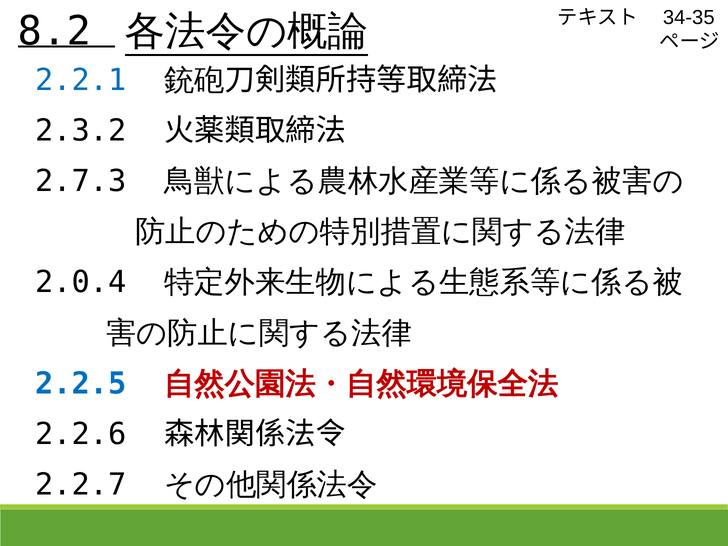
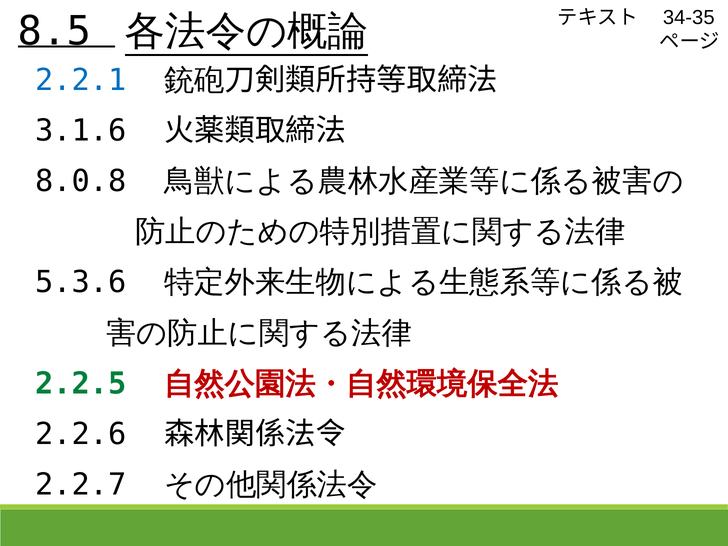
8.2: 8.2 -> 8.5 (54, 31)
2.3.2: 2.3.2 -> 3.1.6 (81, 131)
2.7.3: 2.7.3 -> 8.0.8 (81, 181)
2.0.4: 2.0.4 -> 5.3.6 (81, 282)
2.2.5 colour: blue -> green (81, 384)
